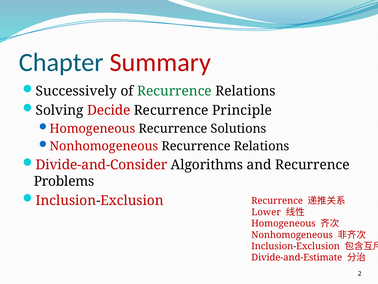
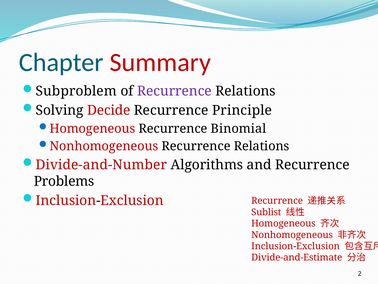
Successively: Successively -> Subproblem (76, 91)
Recurrence colour: green -> purple (174, 91)
Solutions: Solutions -> Binomial (238, 128)
Divide-and-Consider: Divide-and-Consider -> Divide-and-Number (101, 165)
Lower: Lower -> Sublist (266, 212)
